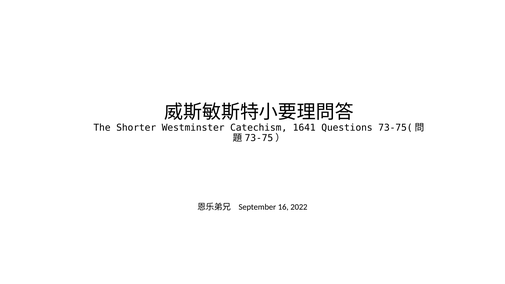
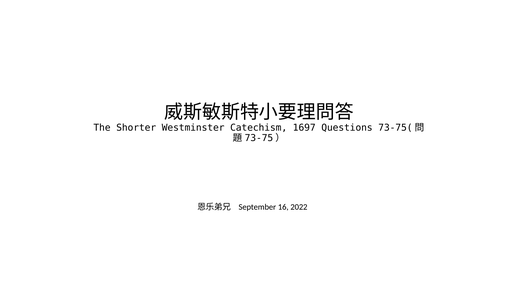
1641: 1641 -> 1697 (304, 128)
